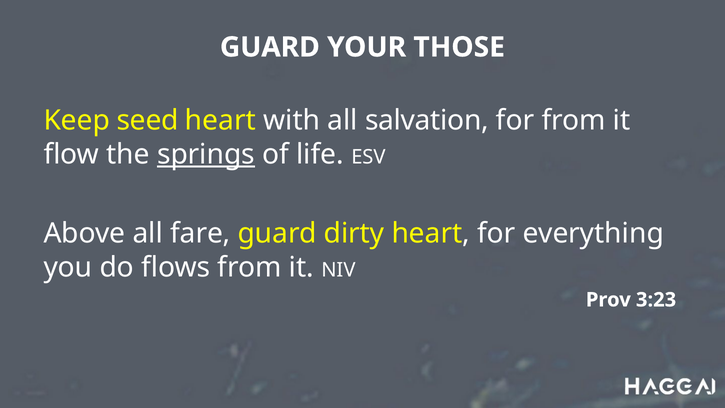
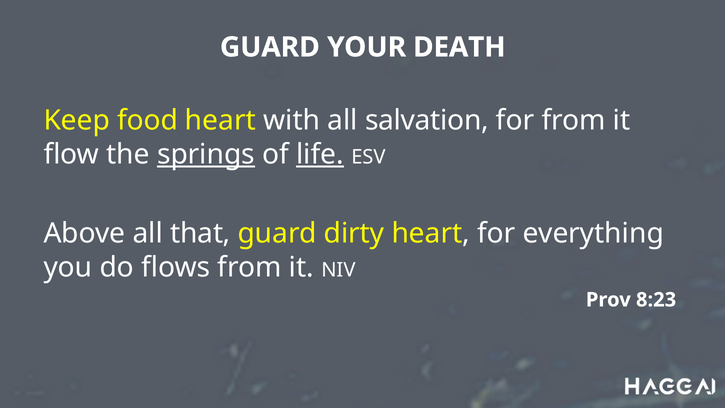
THOSE: THOSE -> DEATH (459, 47)
seed: seed -> food (148, 121)
life underline: none -> present (320, 154)
fare: fare -> that (200, 233)
3:23: 3:23 -> 8:23 (656, 300)
